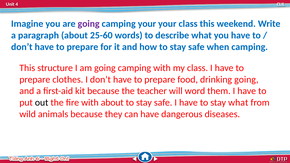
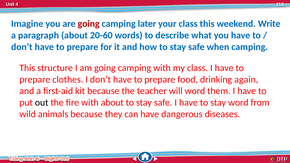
going colour: purple -> red (89, 24)
camping your: your -> later (147, 24)
25-60: 25-60 -> 20-60 (101, 35)
drinking going: going -> again (246, 79)
stay what: what -> word (238, 103)
